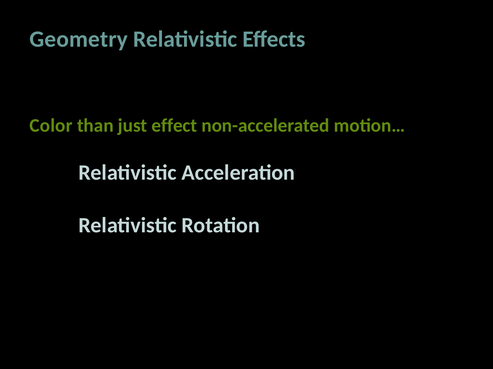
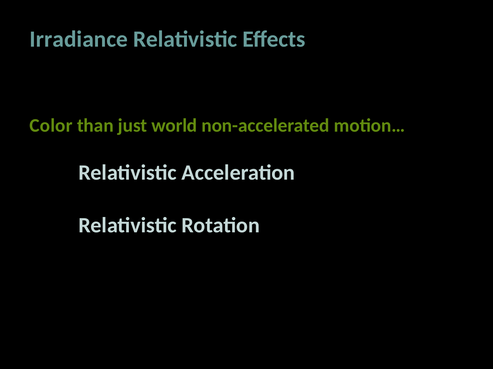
Geometry: Geometry -> Irradiance (79, 39)
effect: effect -> world (174, 126)
